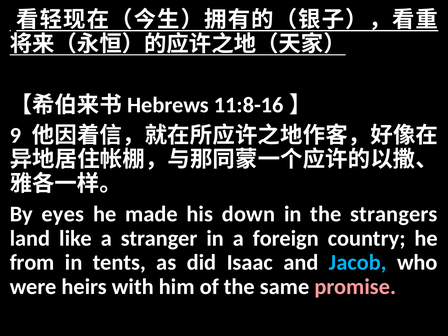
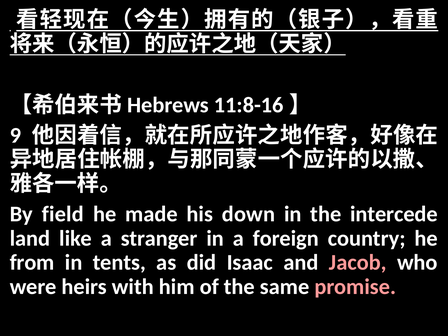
eyes: eyes -> field (63, 214)
strangers: strangers -> intercede (394, 214)
Jacob colour: light blue -> pink (358, 263)
